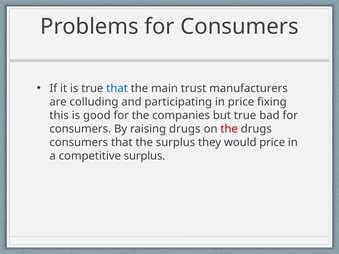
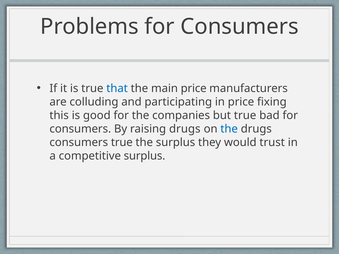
main trust: trust -> price (194, 88)
the colour: red -> blue (229, 129)
consumers that: that -> true (122, 143)
would price: price -> trust (272, 143)
